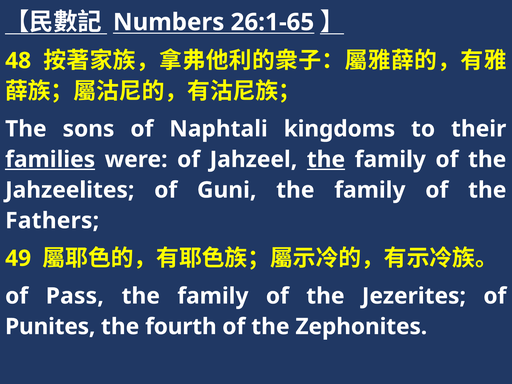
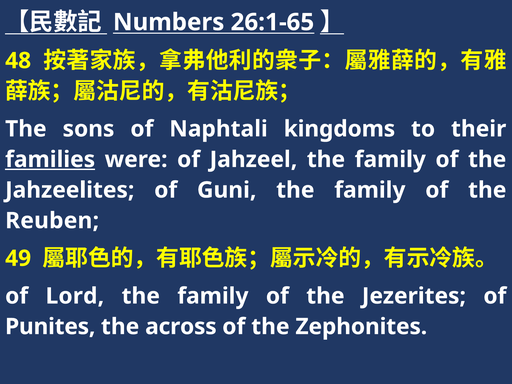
the underline: present -> none (326, 160)
Fathers: Fathers -> Reuben (52, 221)
Pass: Pass -> Lord (75, 296)
fourth: fourth -> across (181, 327)
